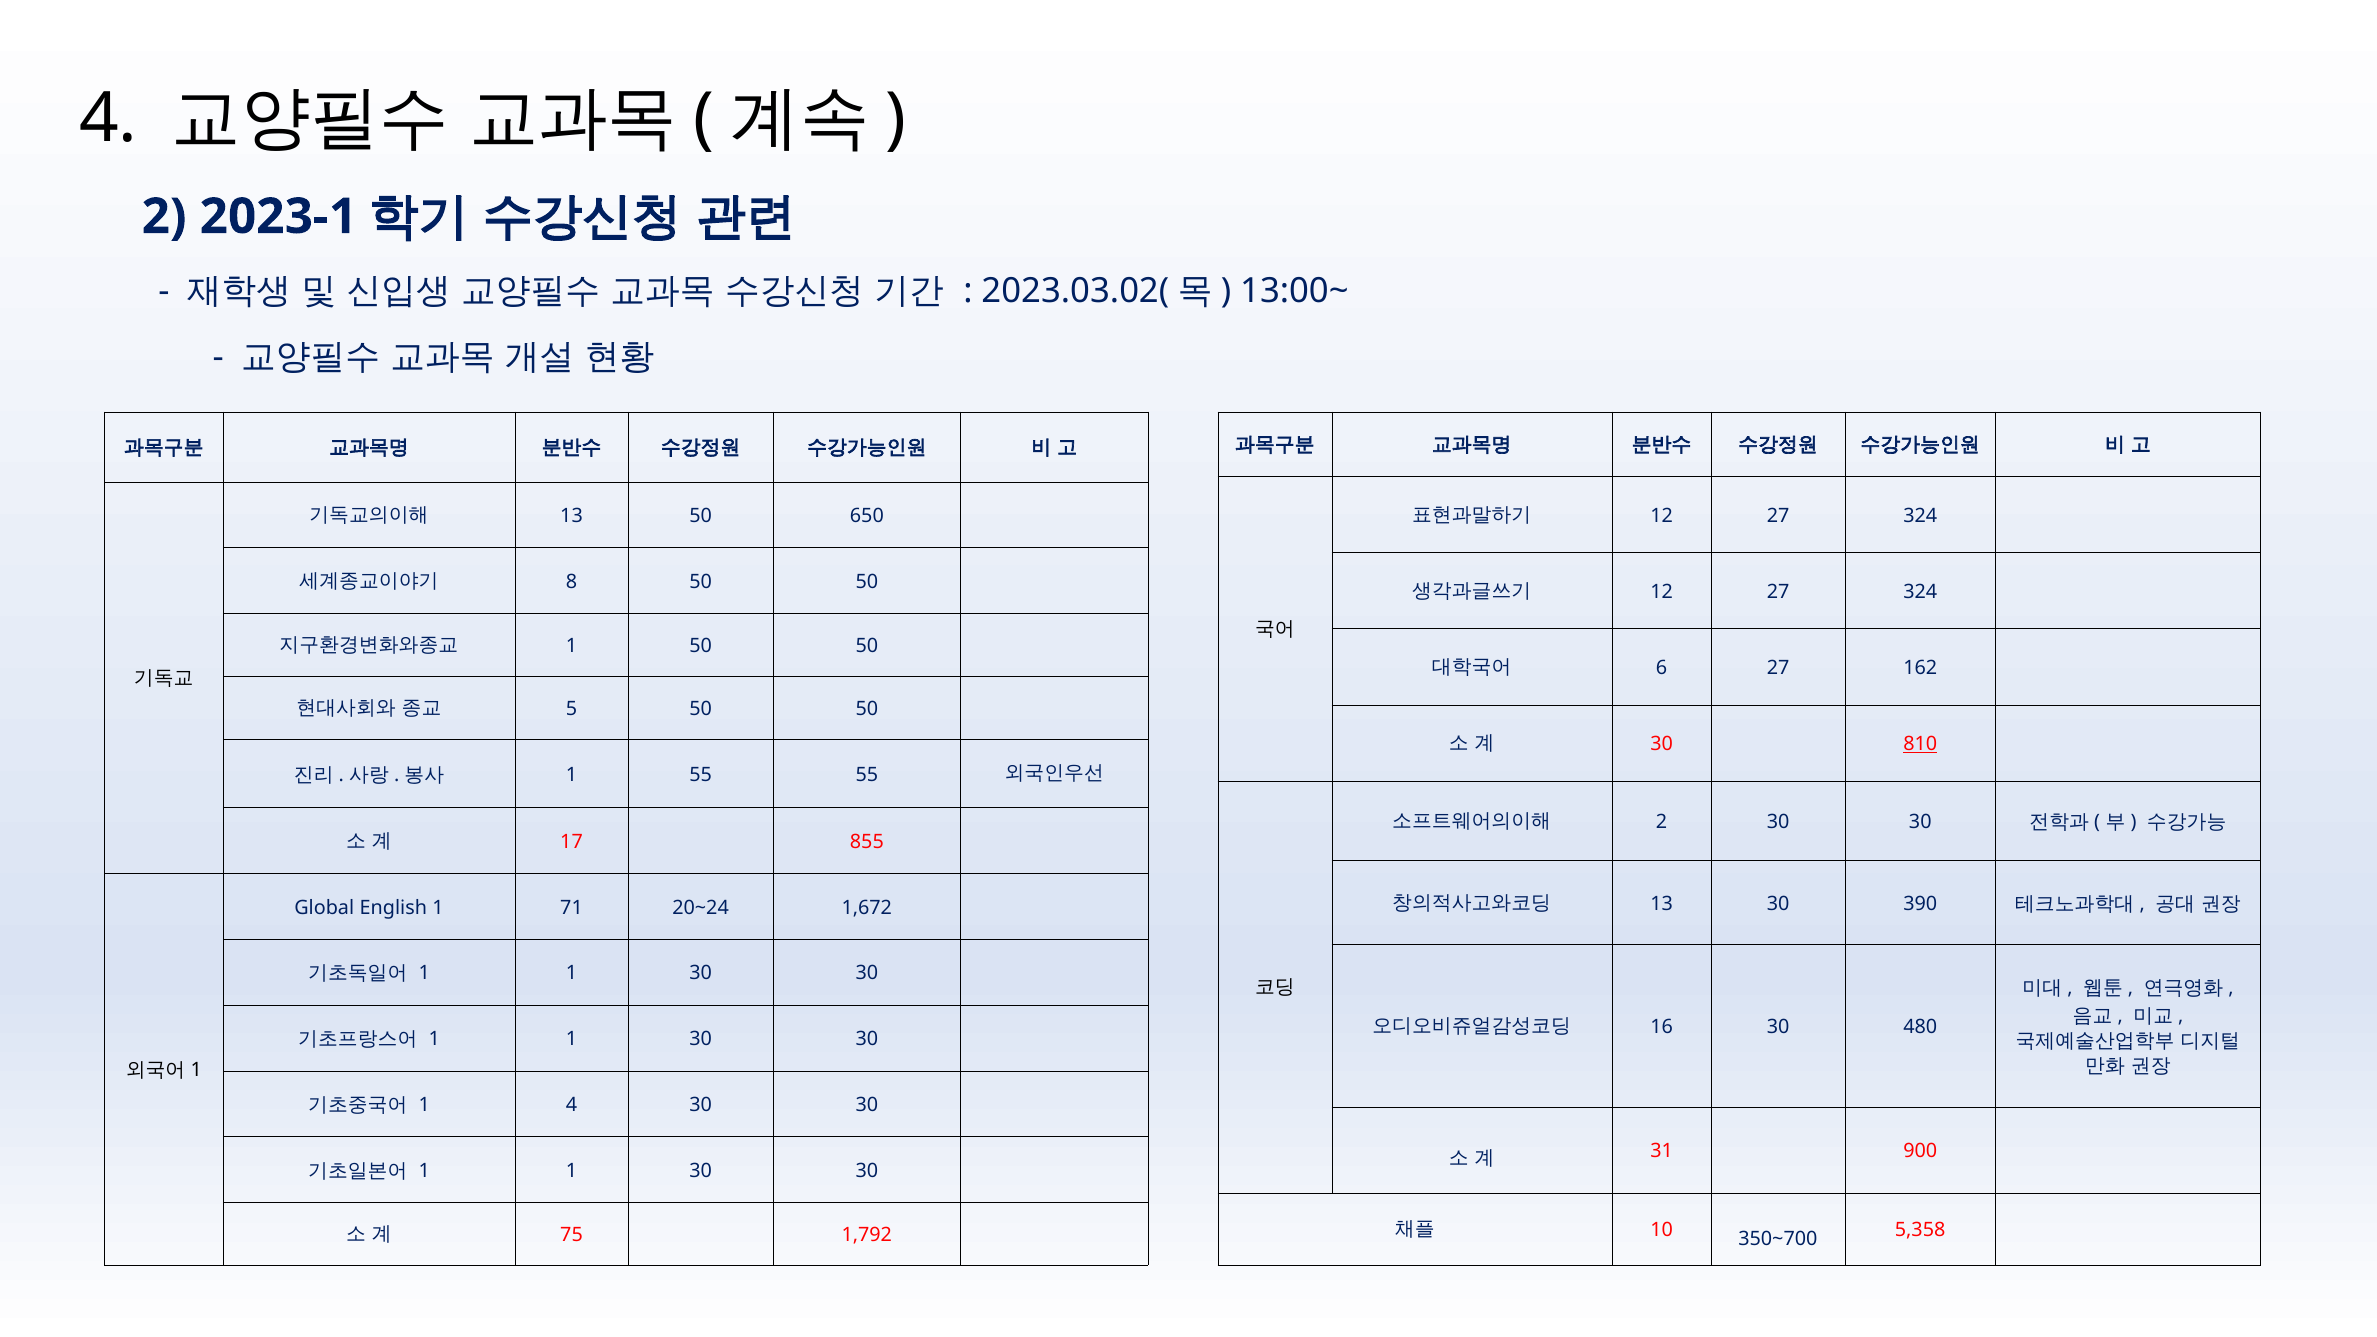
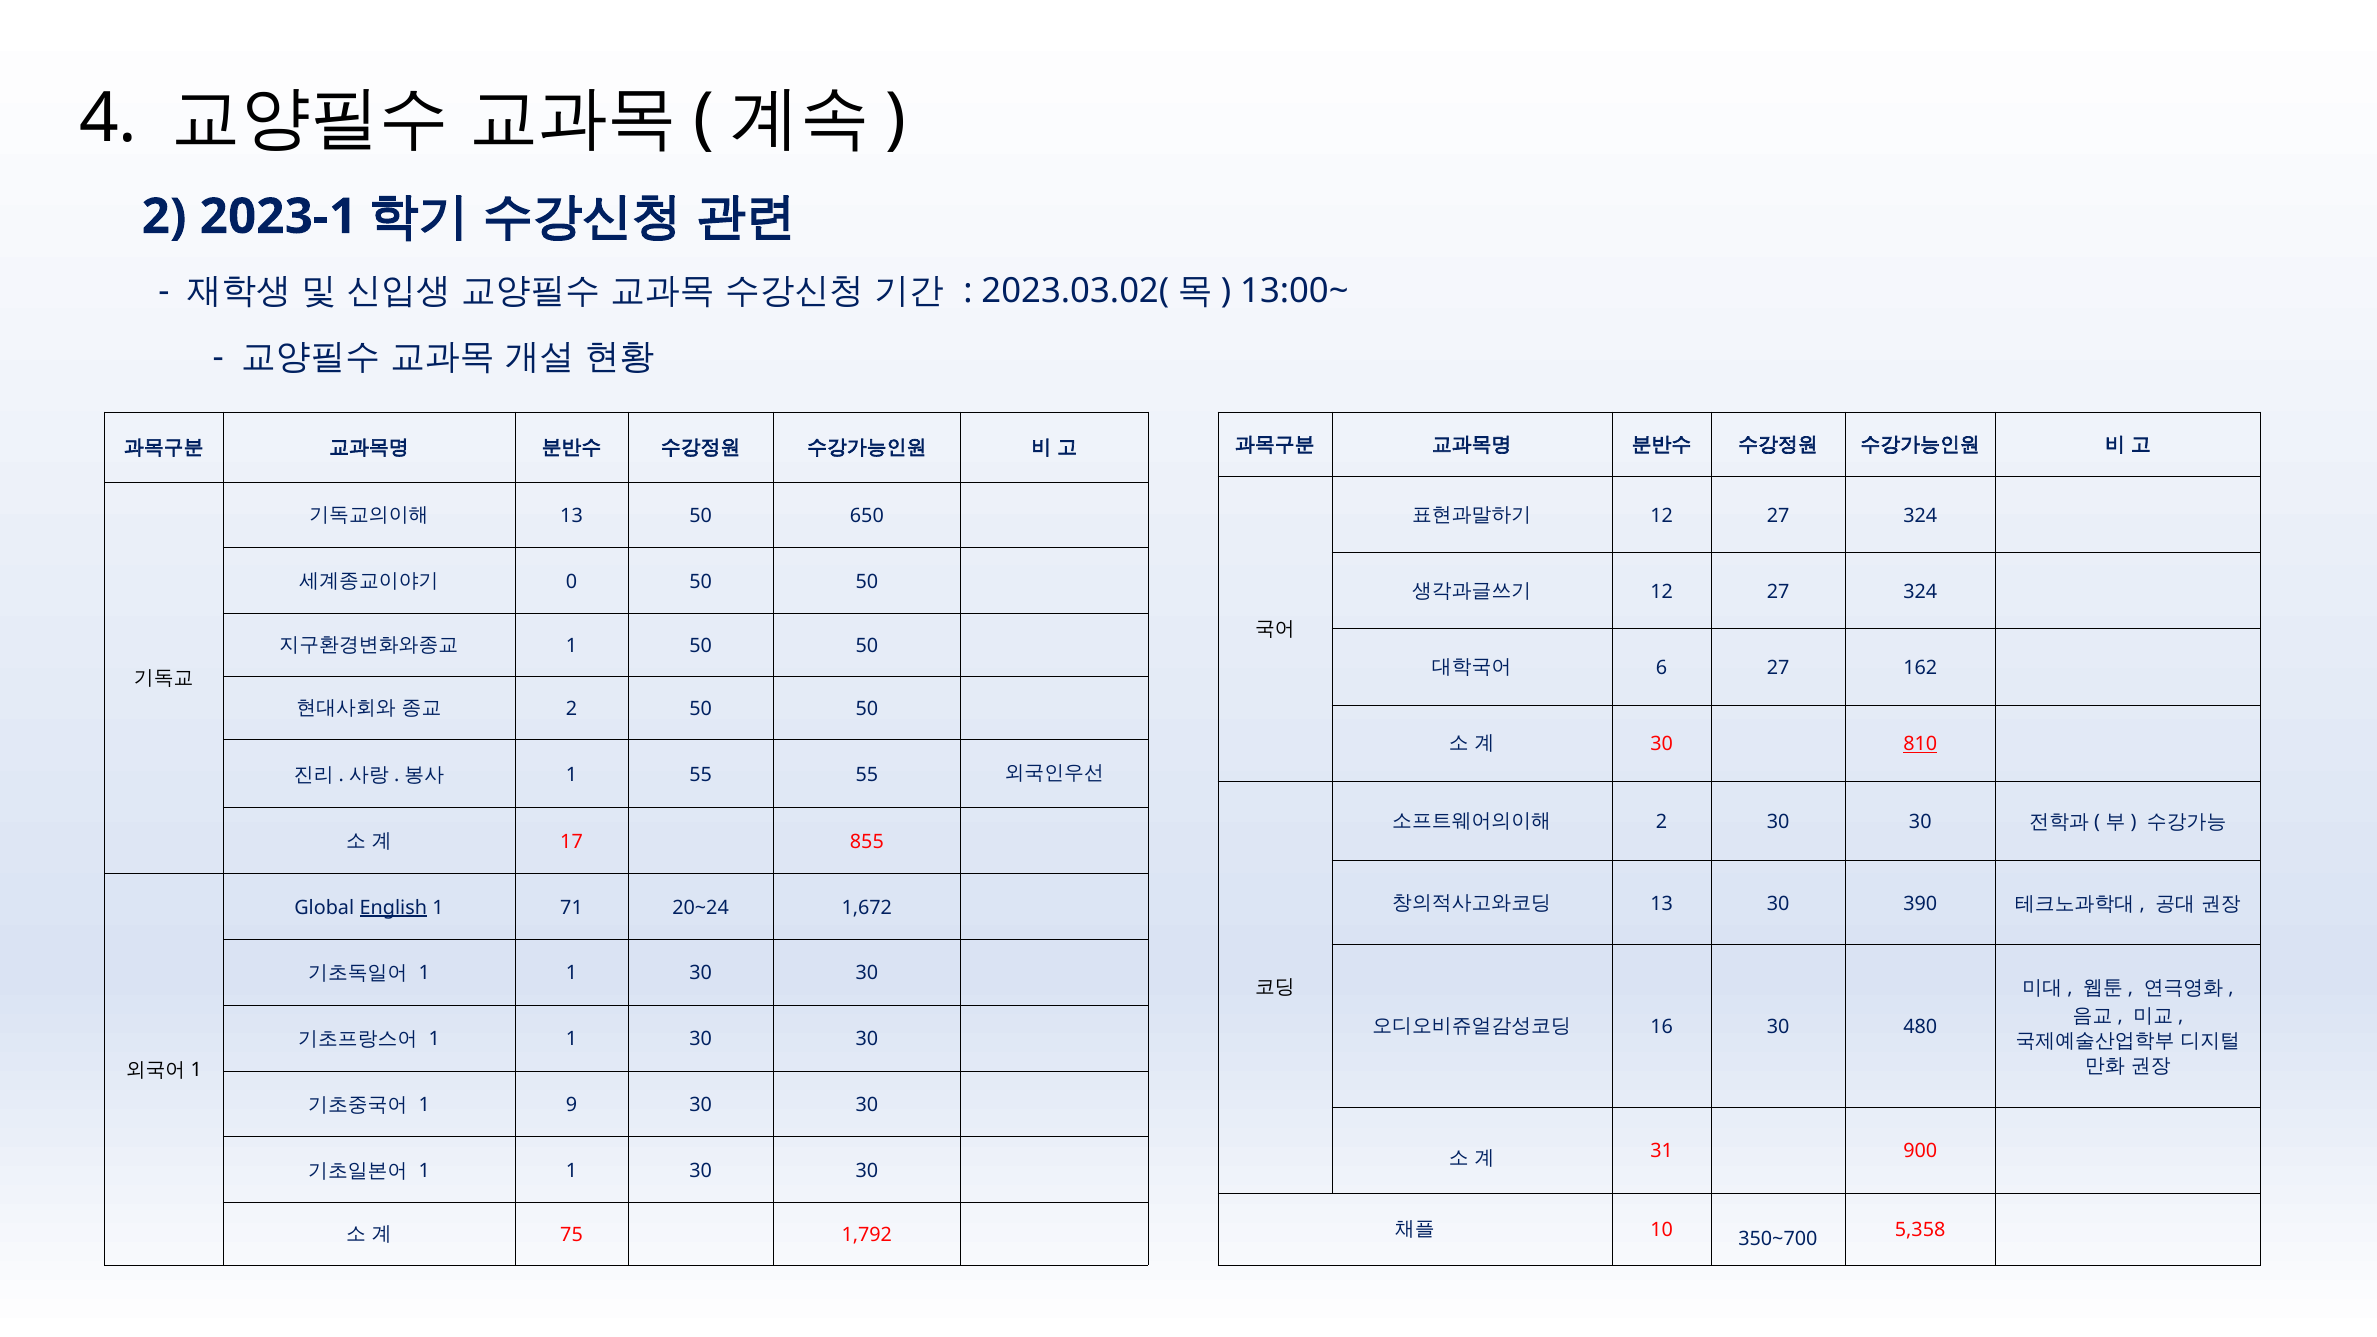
8: 8 -> 0 (572, 582)
5: 5 -> 2 (572, 709)
English underline: none -> present (393, 908)
1 4: 4 -> 9 (572, 1105)
